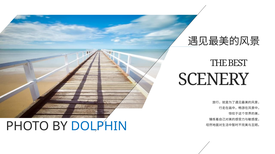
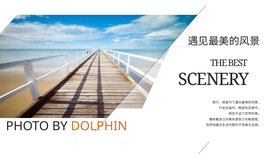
DOLPHIN colour: blue -> orange (99, 127)
